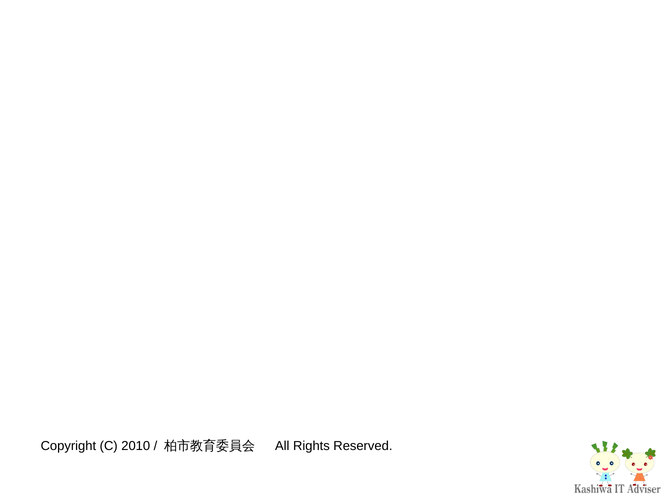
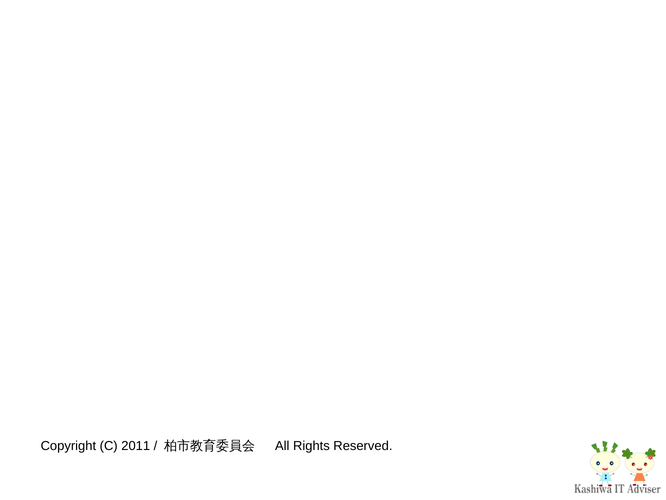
2010: 2010 -> 2011 (136, 445)
